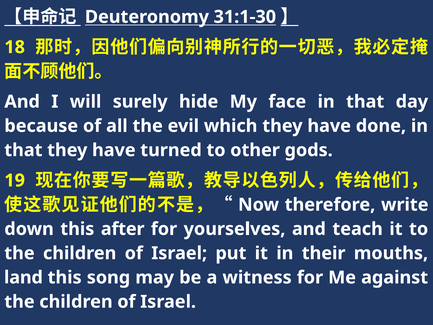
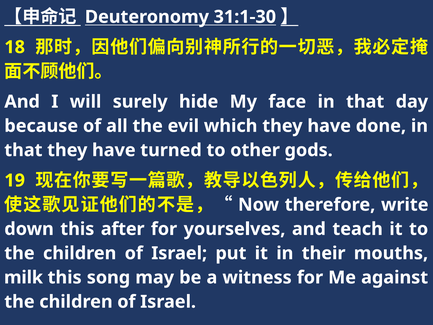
land: land -> milk (23, 277)
